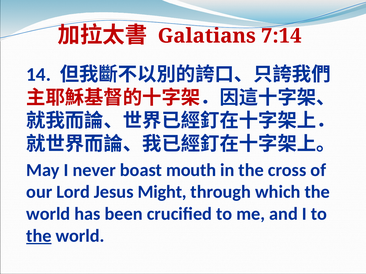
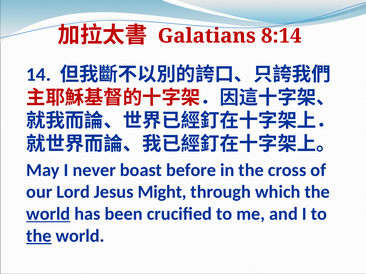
7:14: 7:14 -> 8:14 (281, 36)
mouth: mouth -> before (191, 170)
world underline: none -> present (48, 214)
